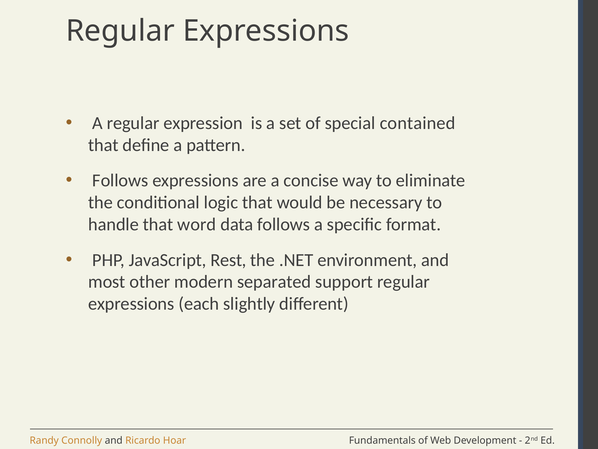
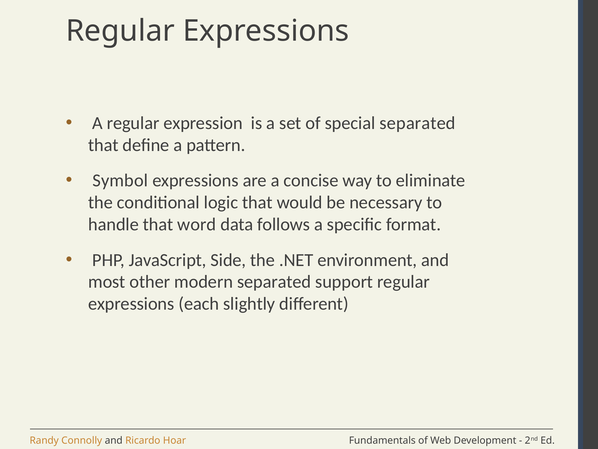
special contained: contained -> separated (418, 123)
Follows: Follows -> Symbol (120, 180)
Rest: Rest -> Side (228, 260)
